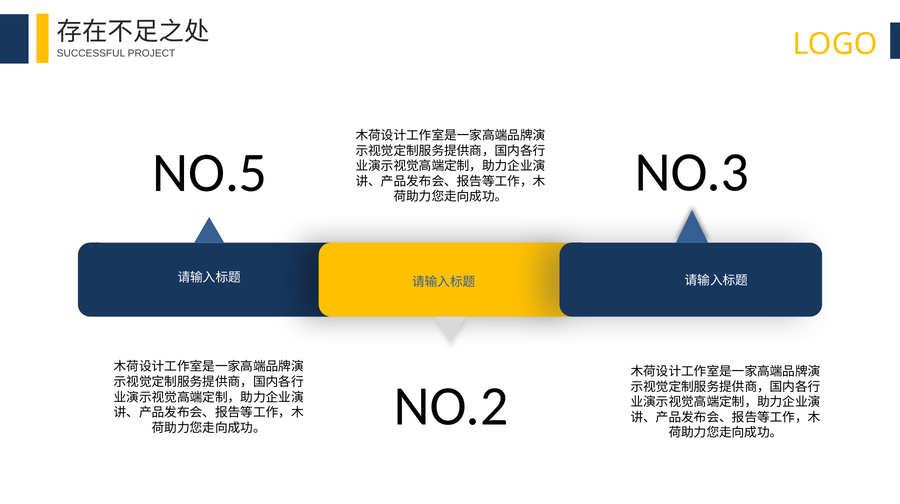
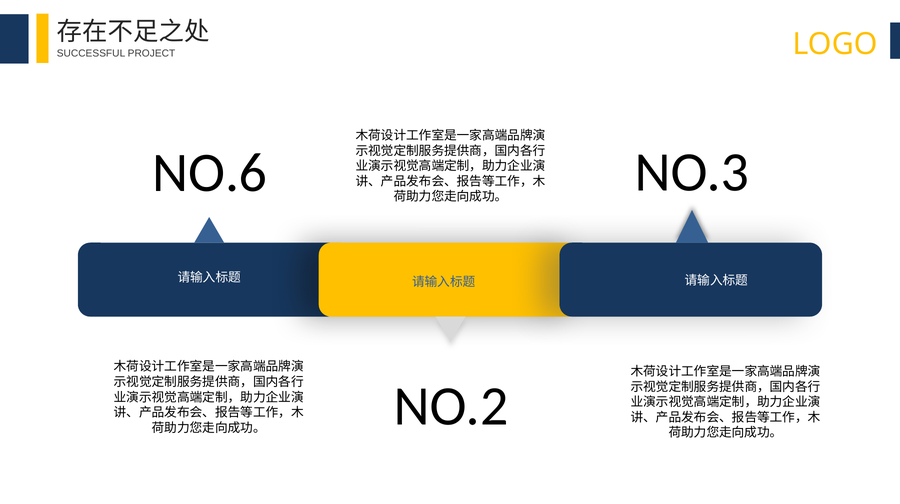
NO.5: NO.5 -> NO.6 (210, 173)
